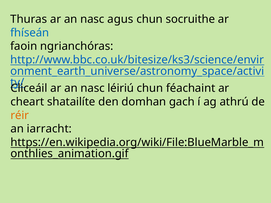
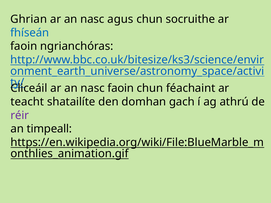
Thuras: Thuras -> Ghrian (29, 19)
nasc léiriú: léiriú -> faoin (121, 88)
cheart: cheart -> teacht (27, 102)
réir colour: orange -> purple (20, 115)
iarracht: iarracht -> timpeall (49, 129)
